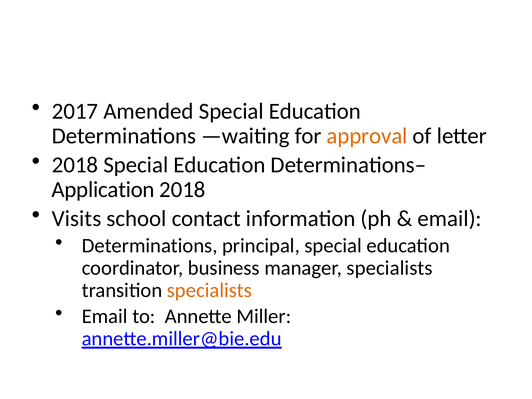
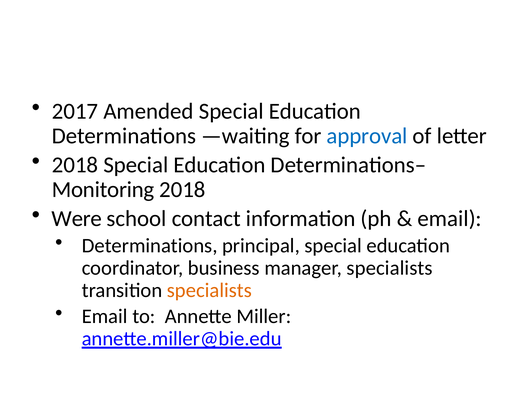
approval colour: orange -> blue (367, 136)
Application: Application -> Monitoring (103, 190)
Visits: Visits -> Were (77, 219)
